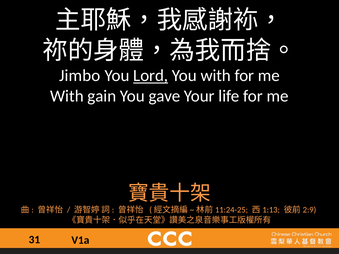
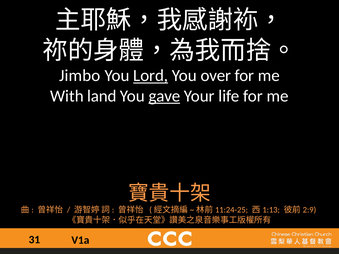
You with: with -> over (216, 76)
gain: gain -> land (102, 96)
gave underline: none -> present (164, 96)
